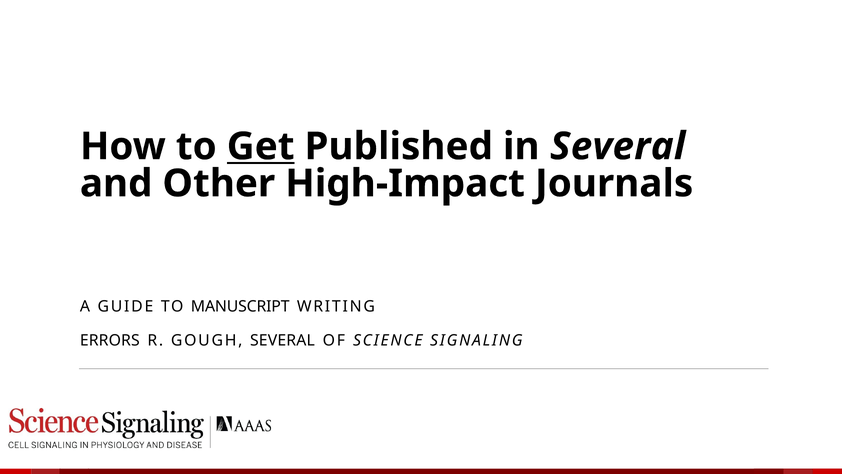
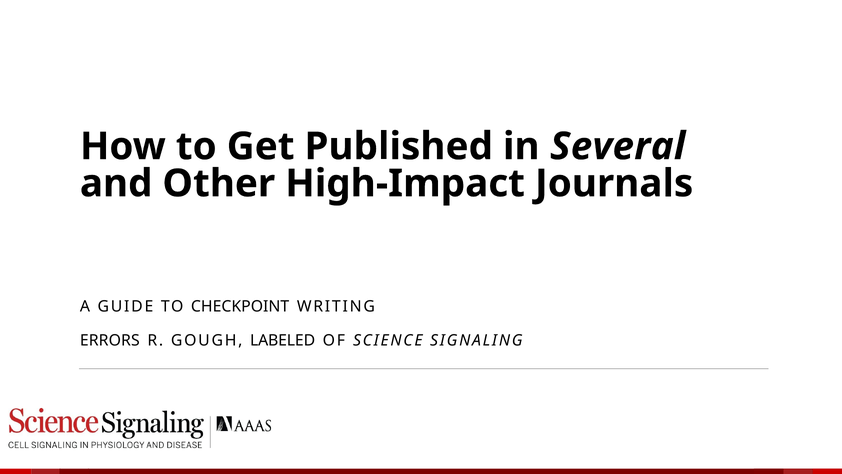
Get underline: present -> none (261, 146)
MANUSCRIPT: MANUSCRIPT -> CHECKPOINT (240, 306)
GOUGH SEVERAL: SEVERAL -> LABELED (283, 340)
